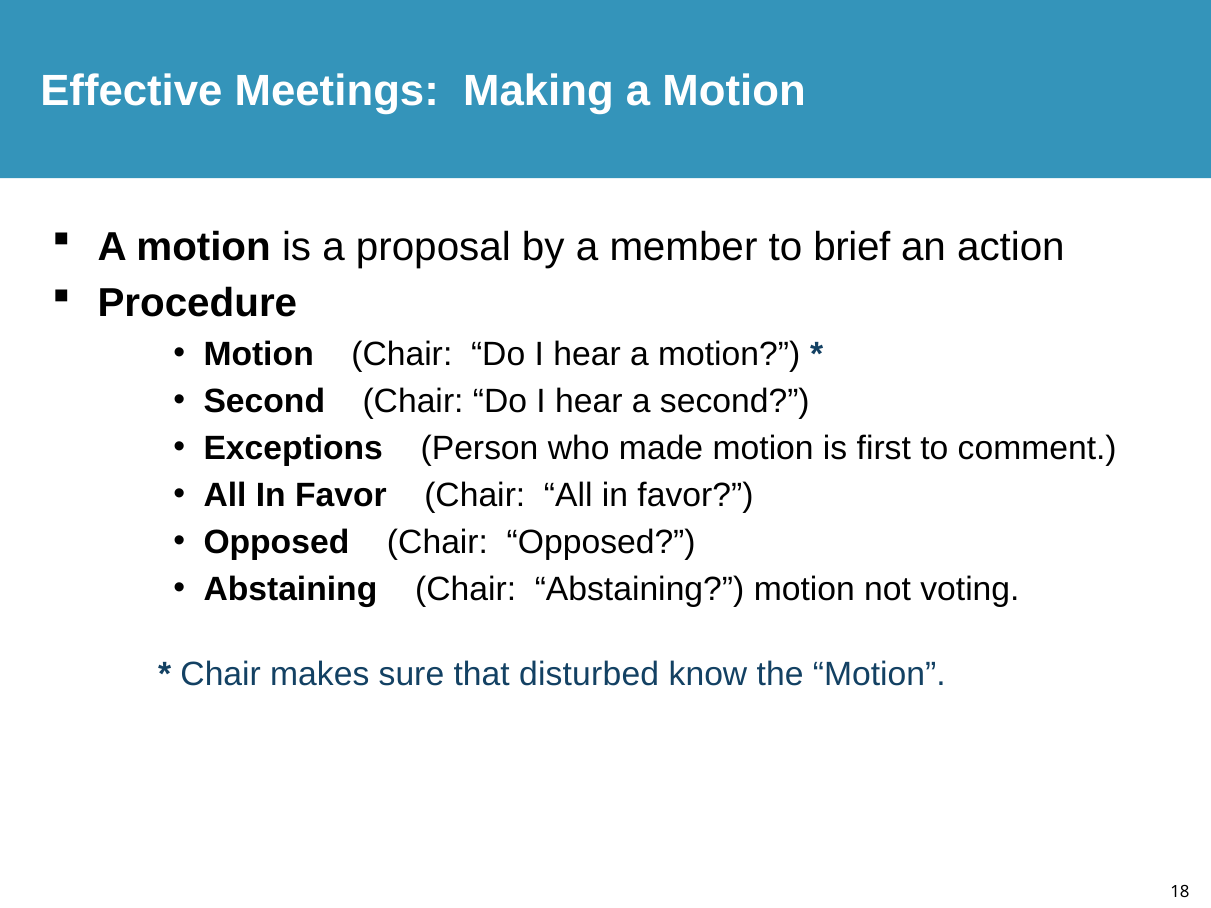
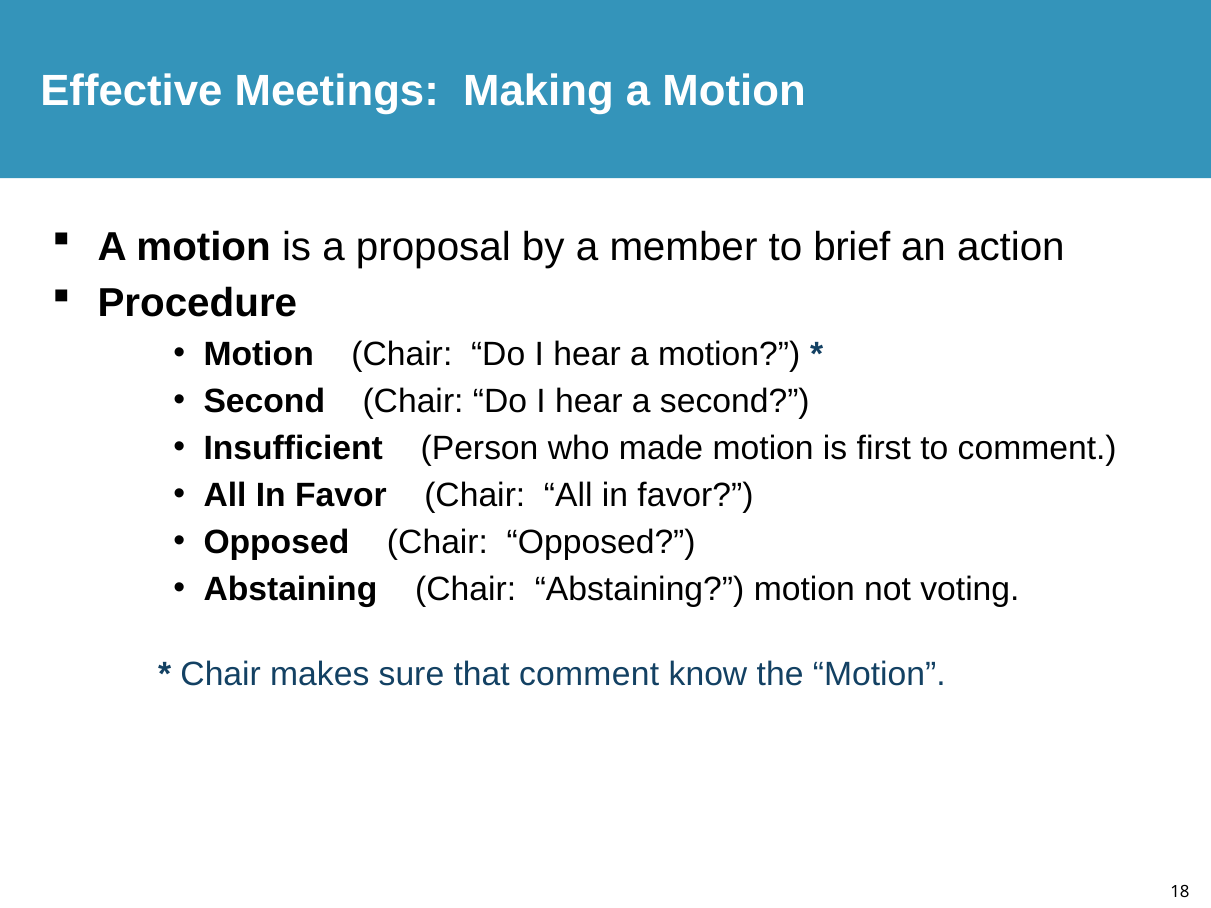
Exceptions: Exceptions -> Insufficient (293, 448)
that disturbed: disturbed -> comment (589, 674)
